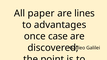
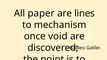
advantages: advantages -> mechanism (60, 25)
case: case -> void (58, 36)
